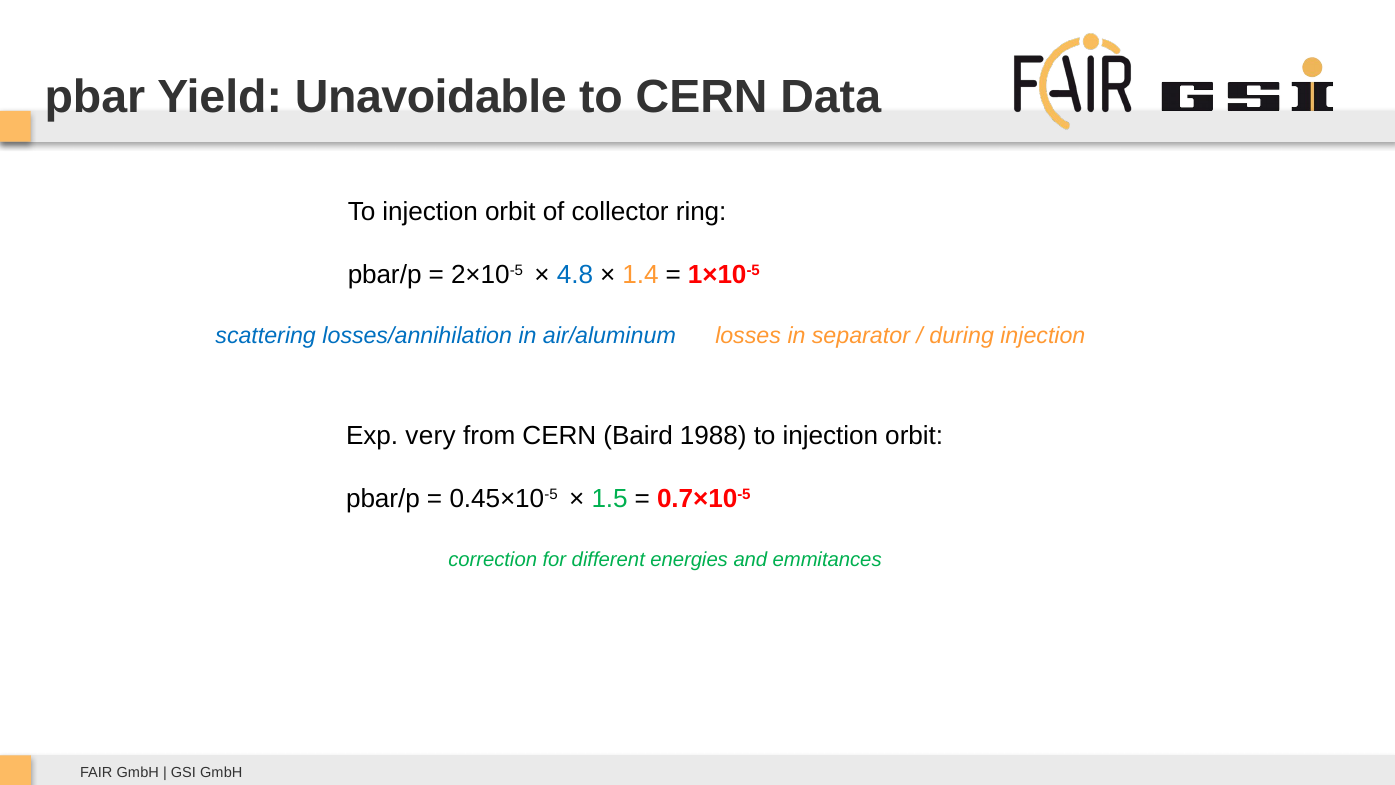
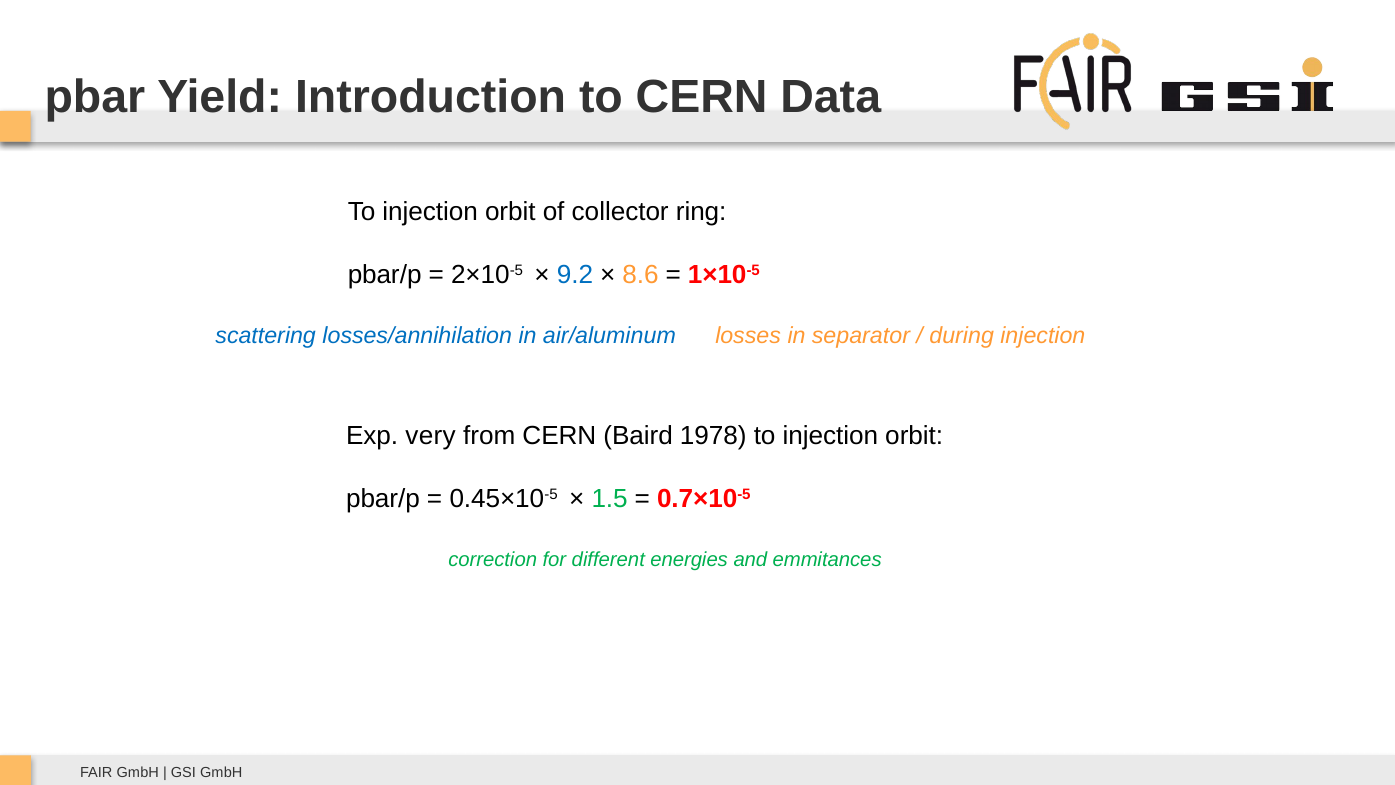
Unavoidable: Unavoidable -> Introduction (431, 97)
4.8: 4.8 -> 9.2 (575, 275)
1.4: 1.4 -> 8.6 (641, 275)
1988: 1988 -> 1978 (713, 436)
